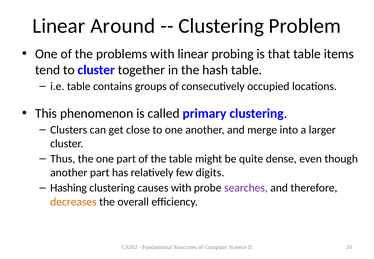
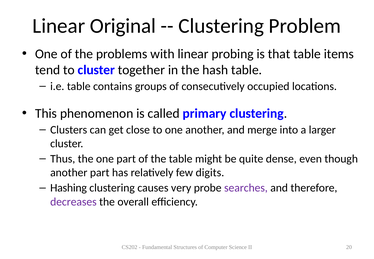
Around: Around -> Original (123, 26)
causes with: with -> very (181, 188)
decreases colour: orange -> purple (73, 202)
